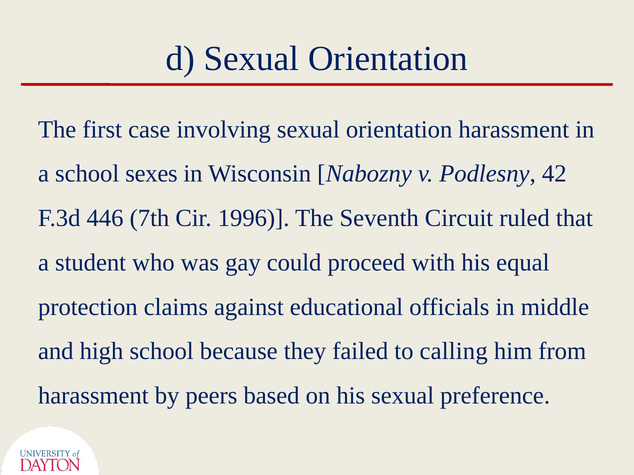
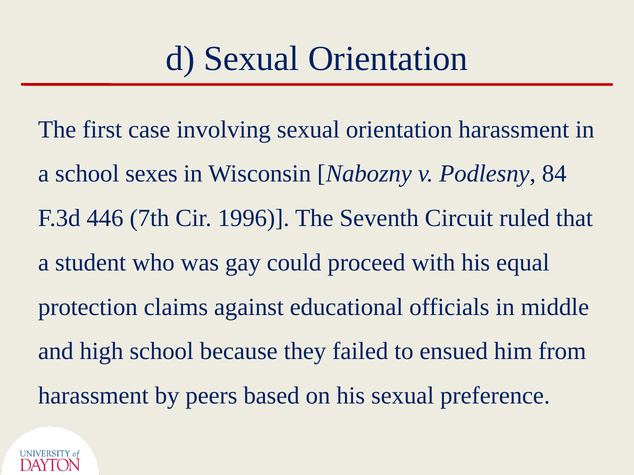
42: 42 -> 84 (554, 174)
calling: calling -> ensued (454, 352)
